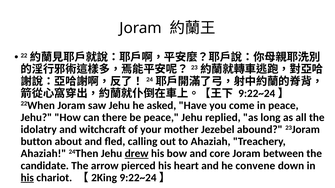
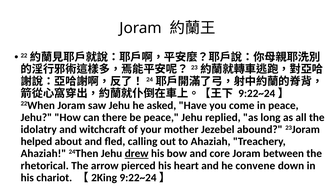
button: button -> helped (36, 142)
candidate: candidate -> rhetorical (45, 166)
his underline: present -> none (27, 178)
